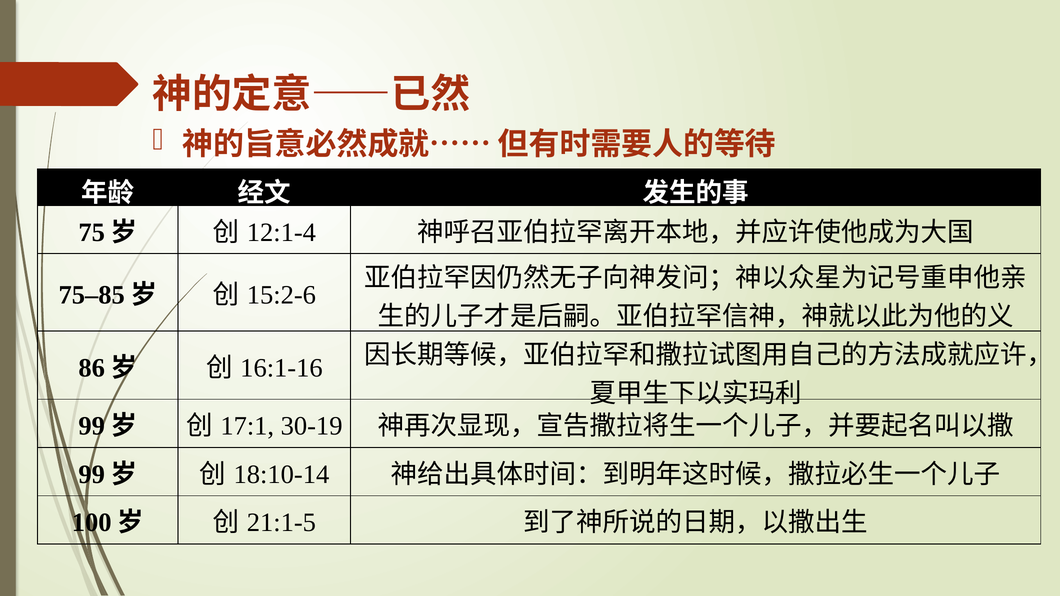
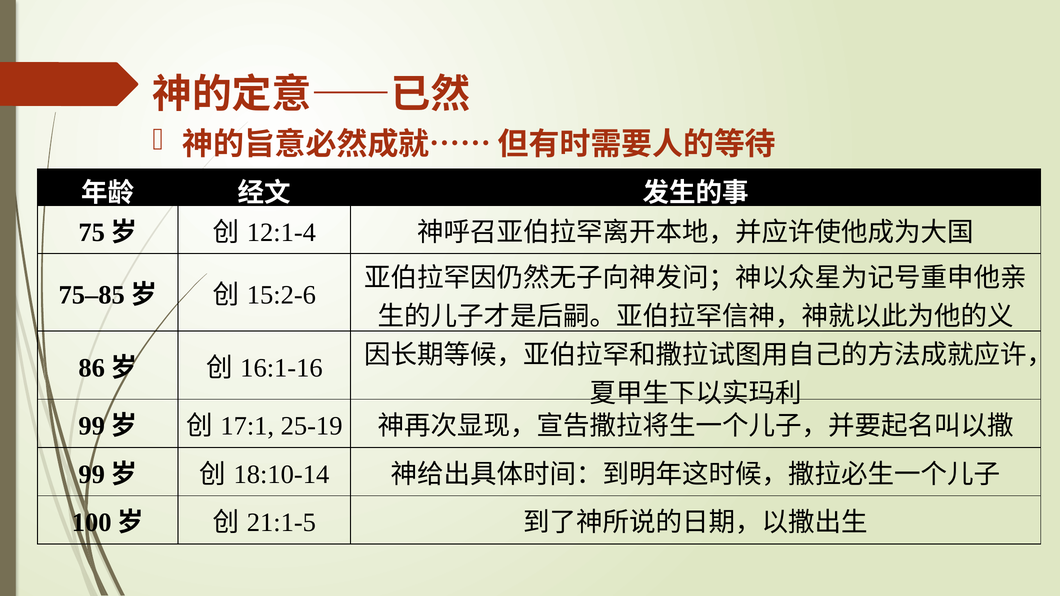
30-19: 30-19 -> 25-19 (312, 426)
